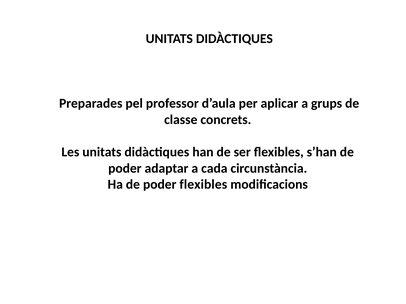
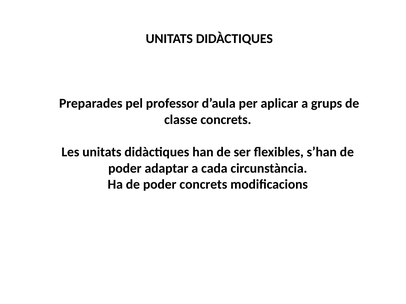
poder flexibles: flexibles -> concrets (203, 185)
